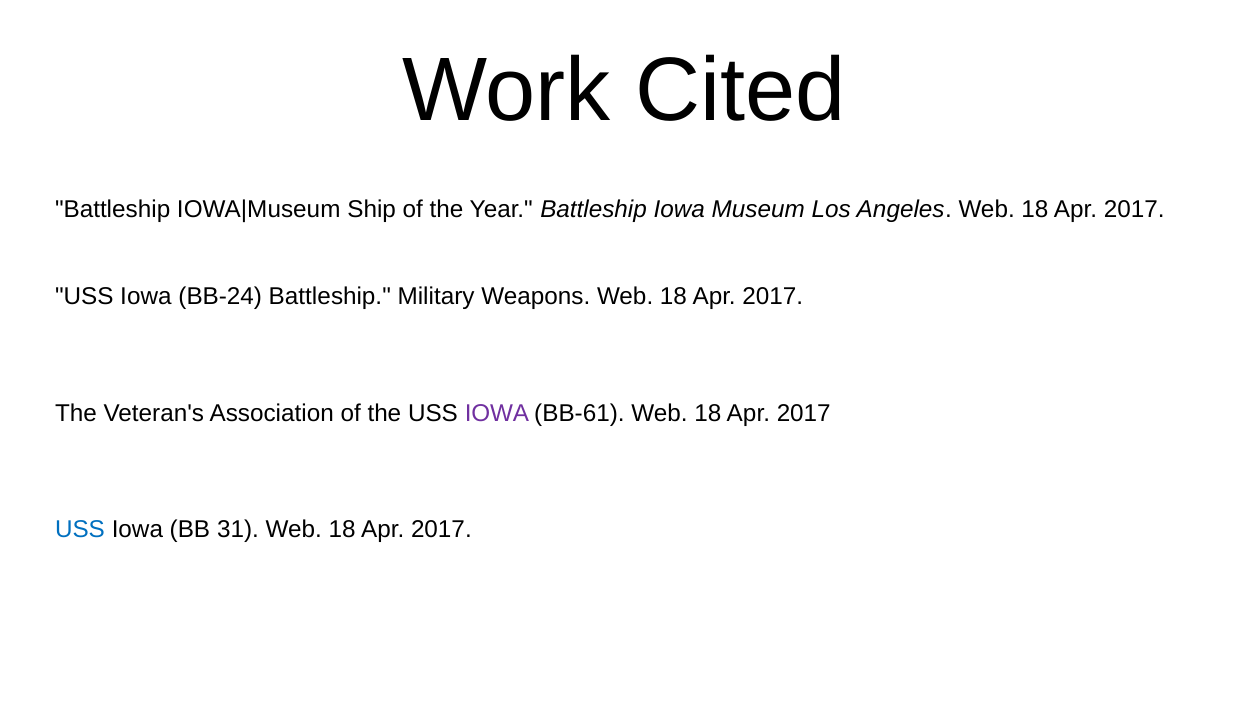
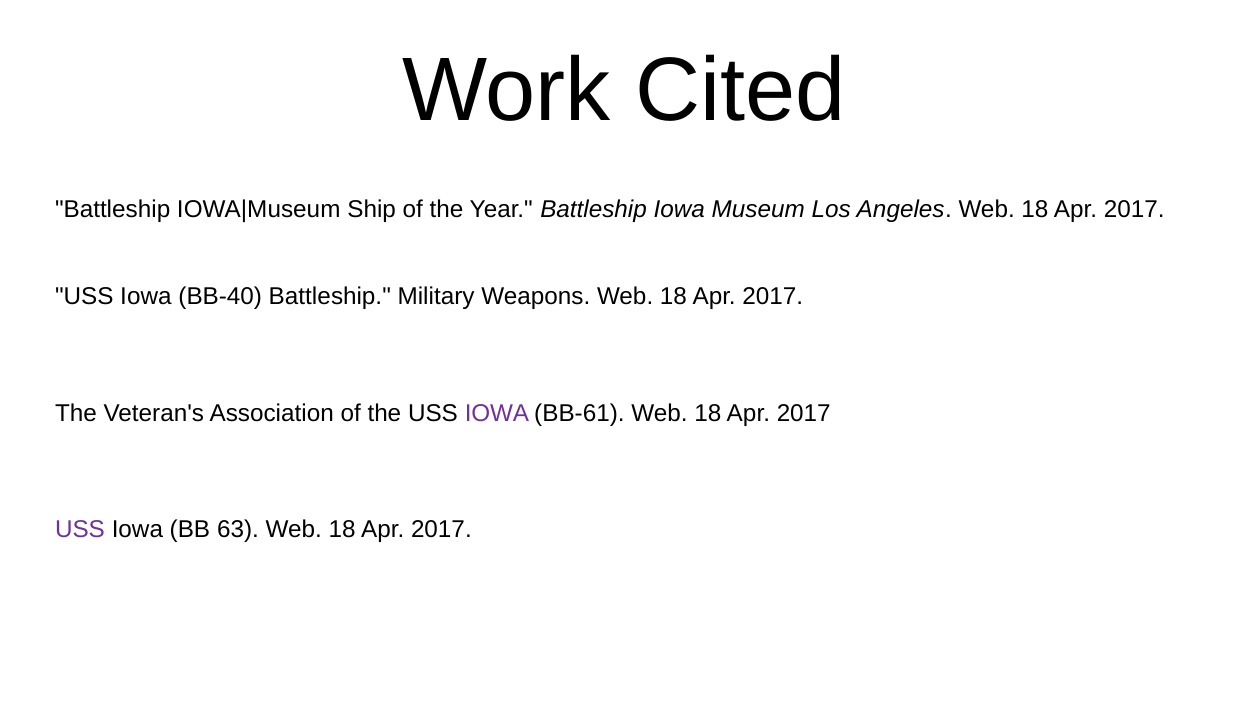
BB-24: BB-24 -> BB-40 (220, 297)
USS colour: blue -> purple (80, 530)
31: 31 -> 63 (238, 530)
